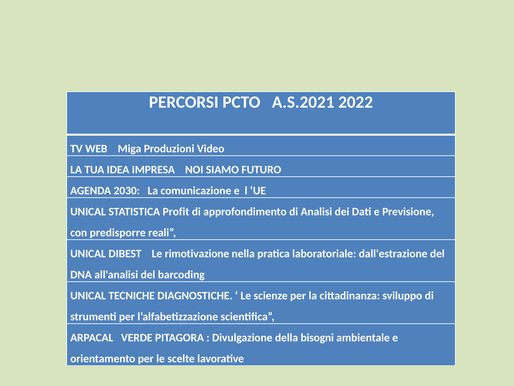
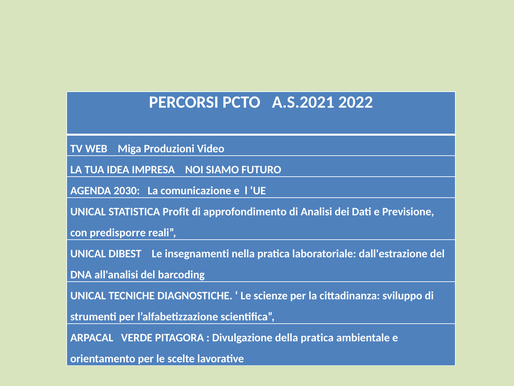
rimotivazione: rimotivazione -> insegnamenti (197, 253)
della bisogni: bisogni -> pratica (317, 337)
